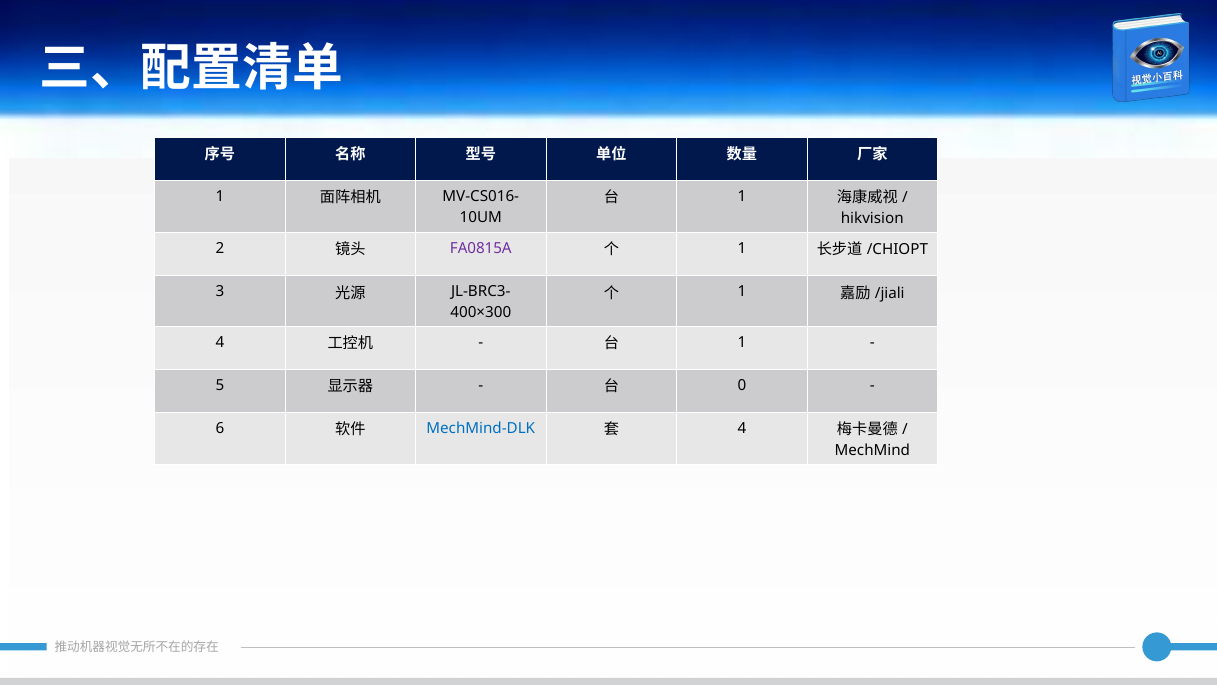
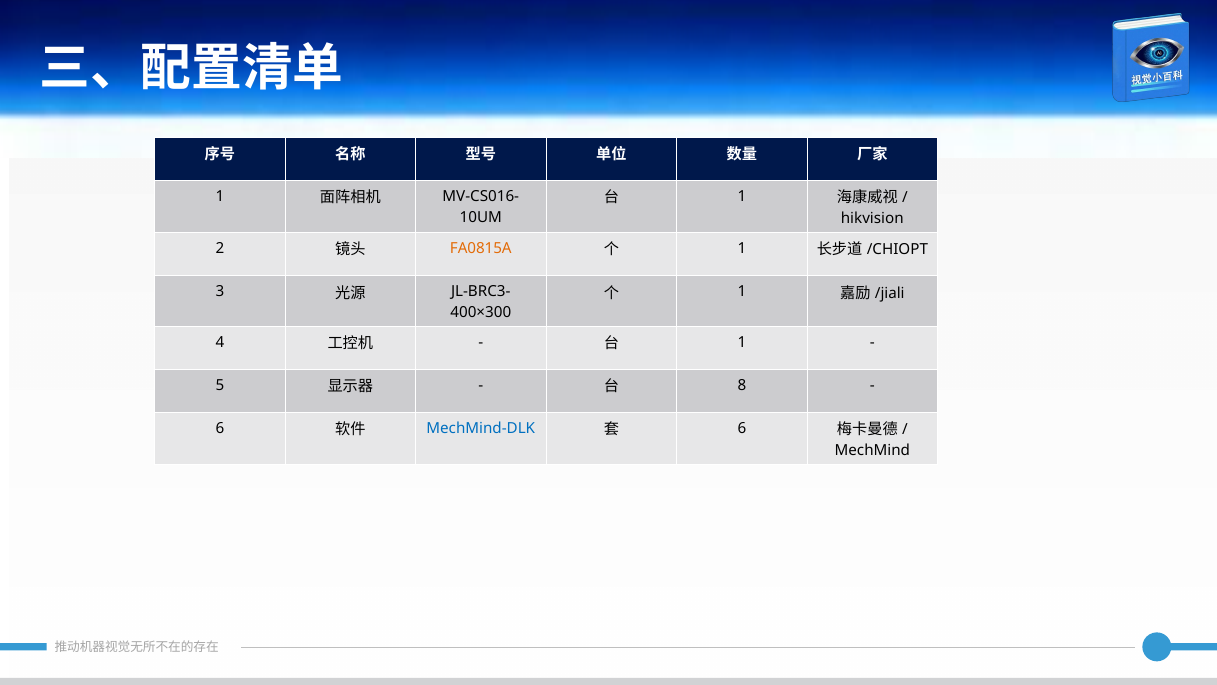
FA0815A colour: purple -> orange (481, 248)
0: 0 -> 8 (742, 385)
4: 4 -> 6 (742, 428)
